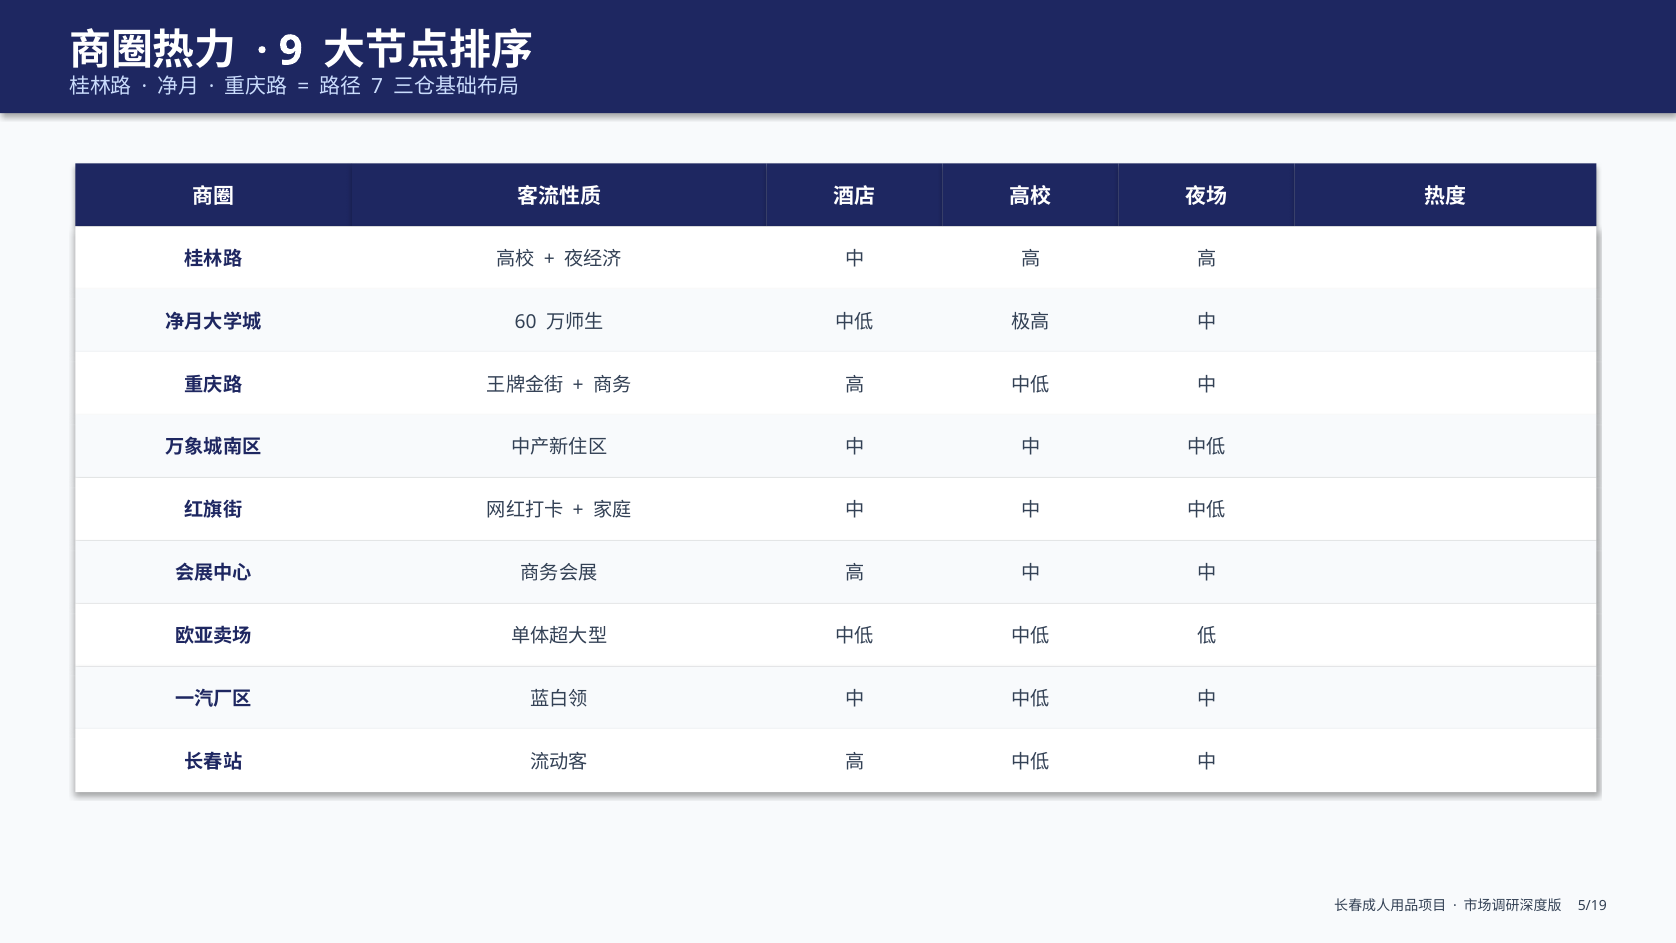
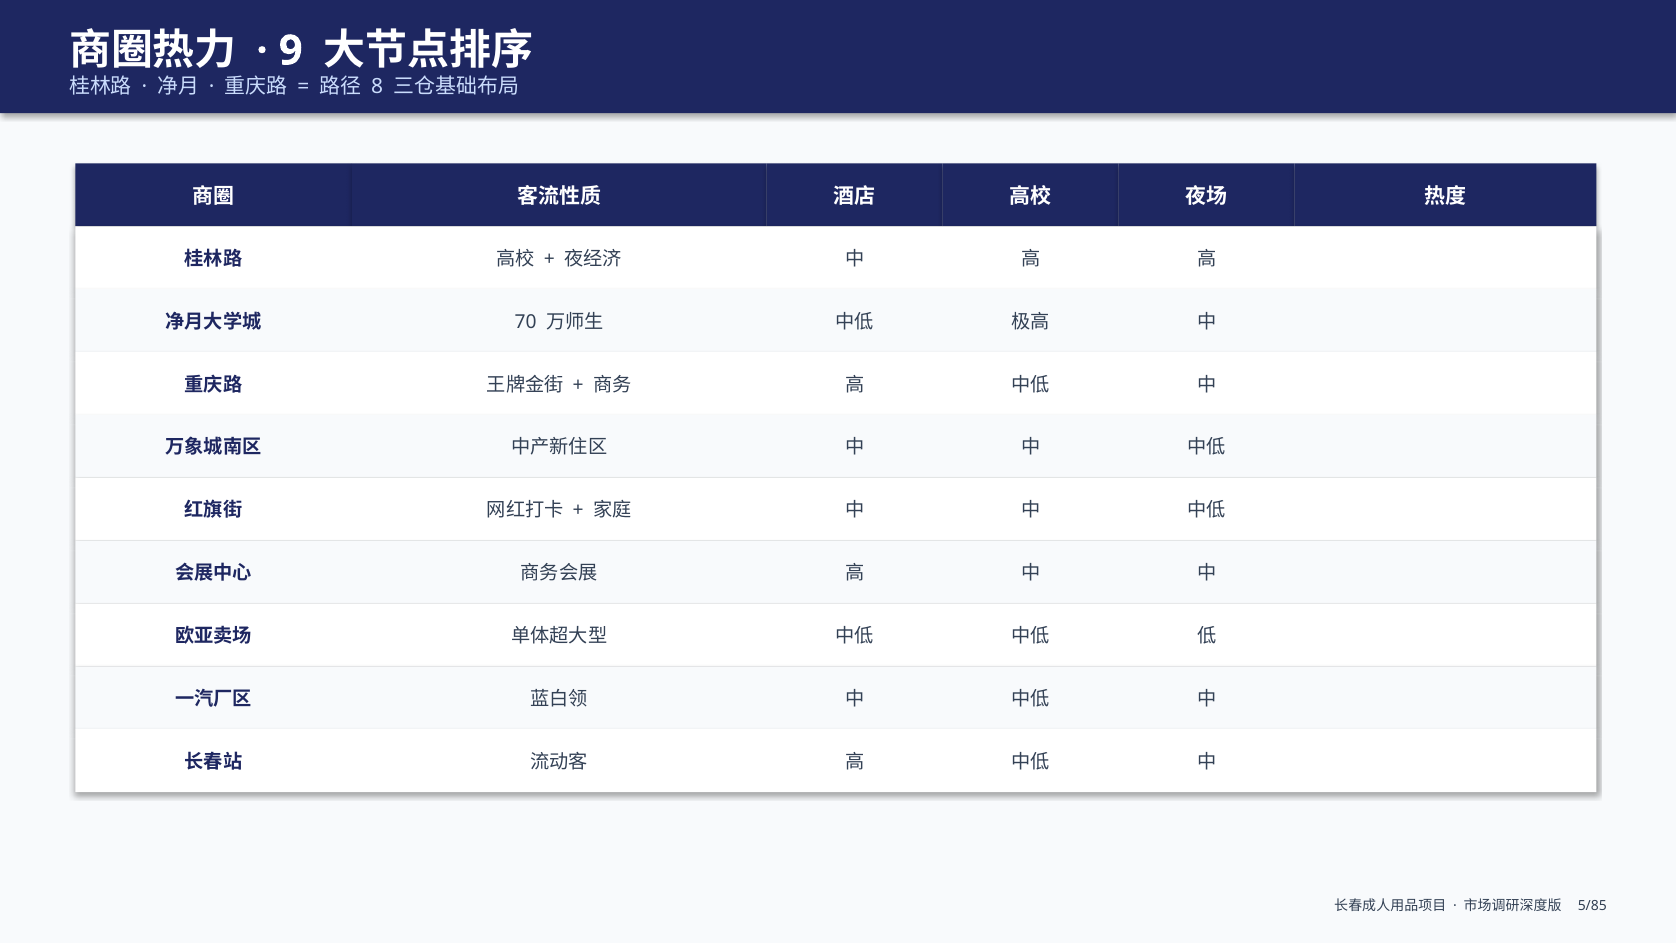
7: 7 -> 8 (377, 87)
60: 60 -> 70 (526, 322)
5/19: 5/19 -> 5/85 (1592, 906)
